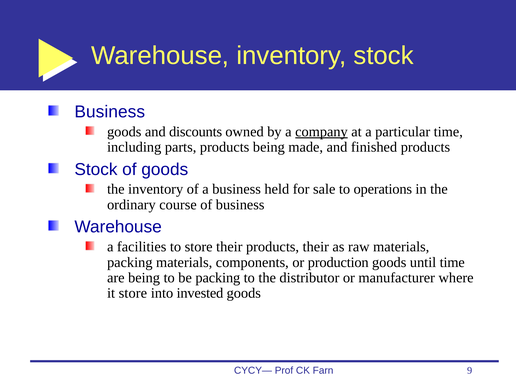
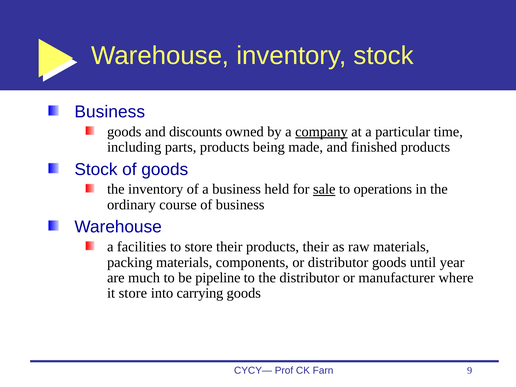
sale underline: none -> present (324, 189)
or production: production -> distributor (338, 262)
until time: time -> year (452, 262)
are being: being -> much (144, 278)
be packing: packing -> pipeline (218, 278)
invested: invested -> carrying (200, 293)
